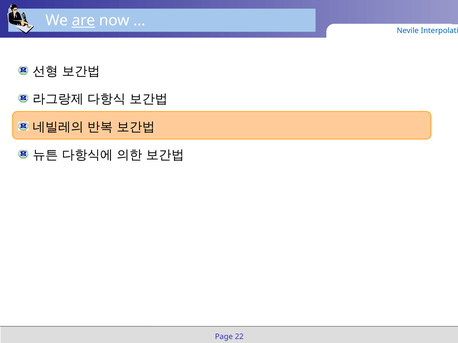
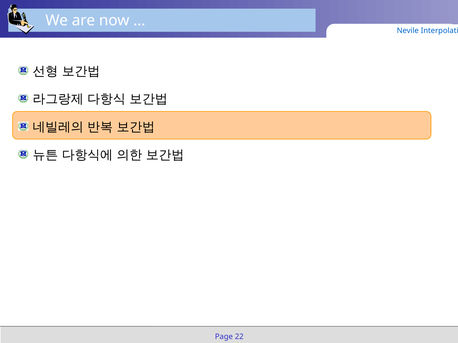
are underline: present -> none (83, 21)
